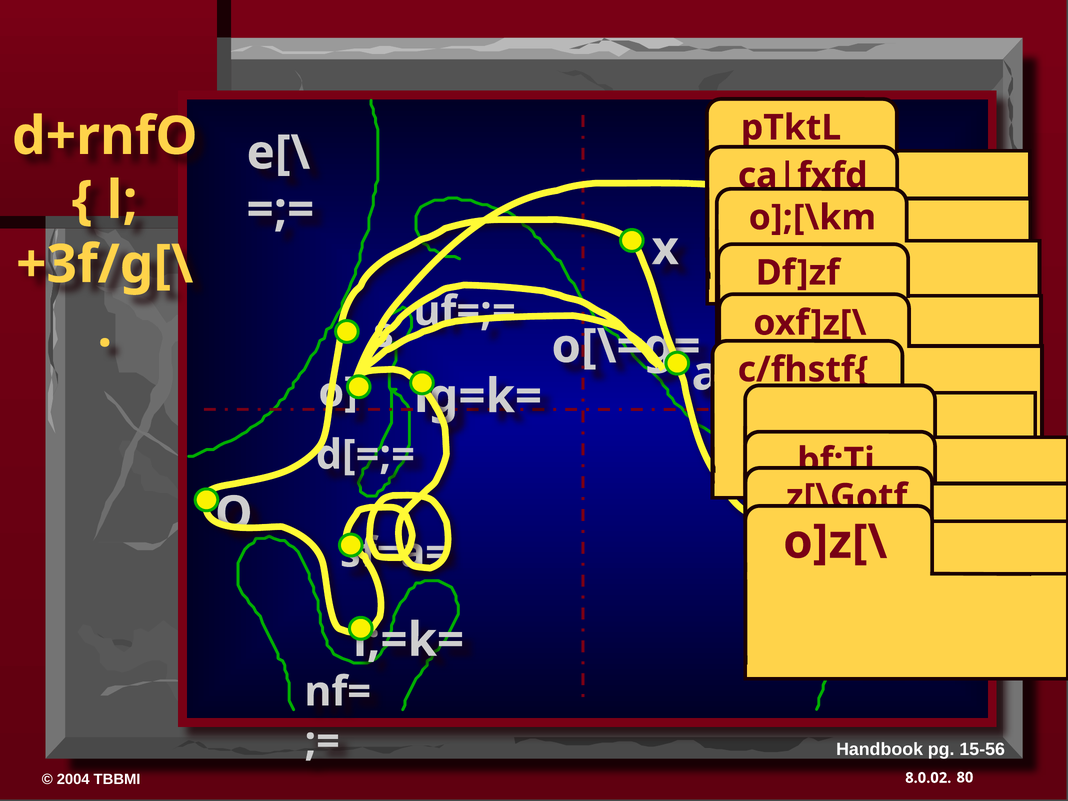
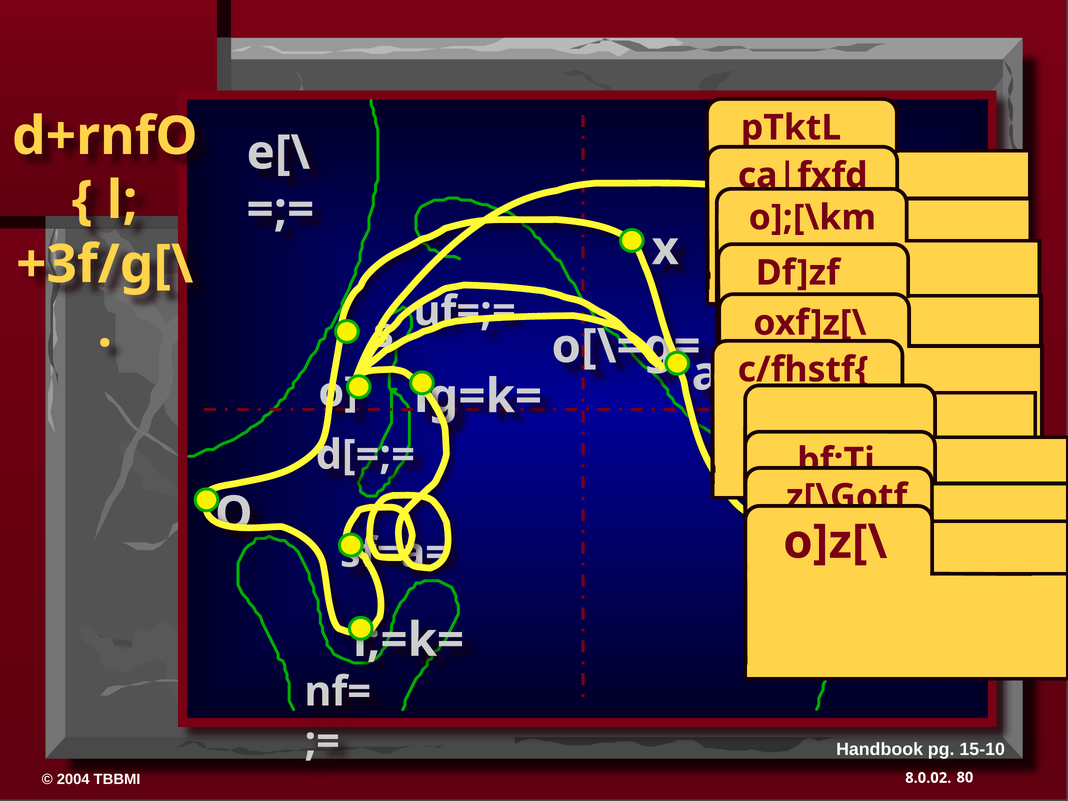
15-56: 15-56 -> 15-10 (982, 749)
